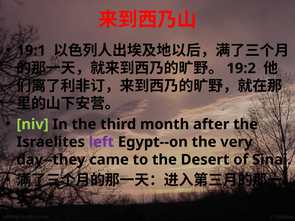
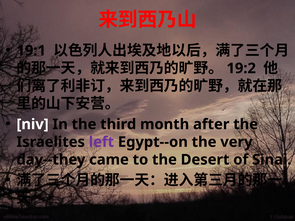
niv colour: light green -> white (33, 124)
